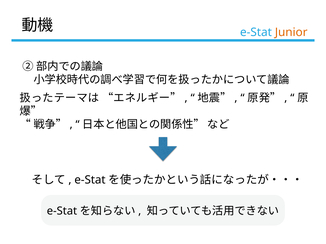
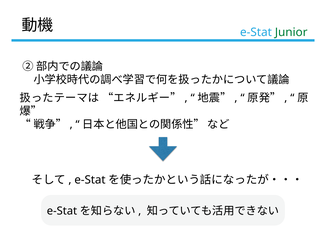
Junior colour: orange -> green (291, 32)
